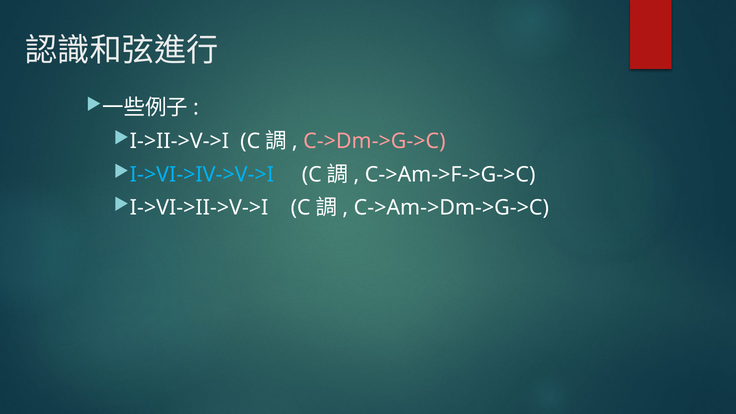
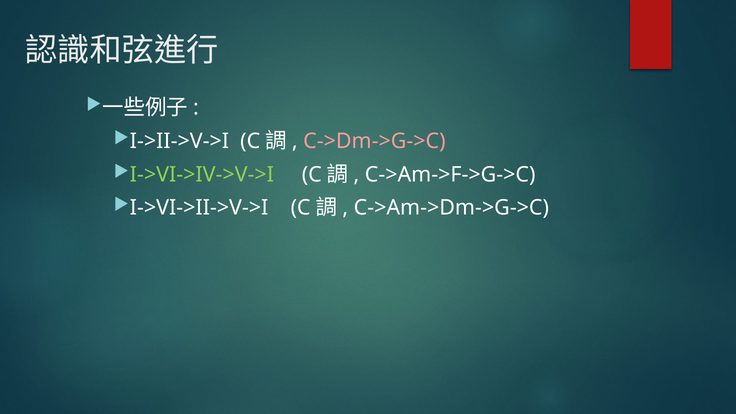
I->VI->IV->V->I colour: light blue -> light green (202, 174)
